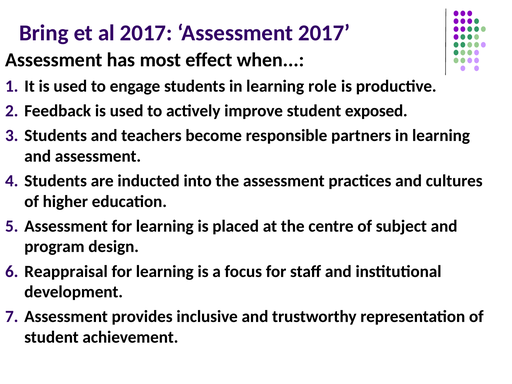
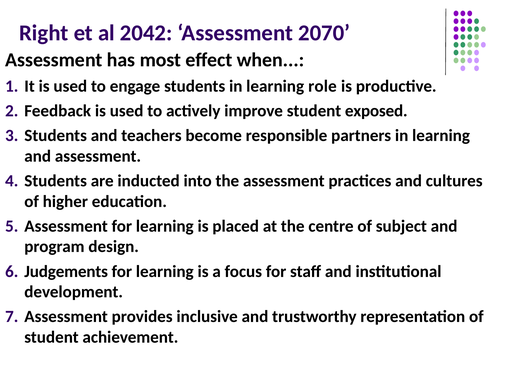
Bring: Bring -> Right (44, 33)
al 2017: 2017 -> 2042 (146, 33)
Assessment 2017: 2017 -> 2070 (324, 33)
Reappraisal: Reappraisal -> Judgements (66, 271)
